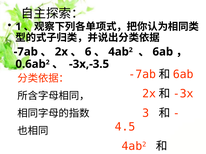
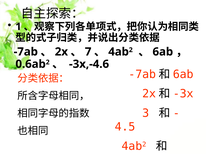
6: 6 -> 7 (88, 52)
-3x,-3.5: -3x,-3.5 -> -3x,-4.6 (89, 64)
